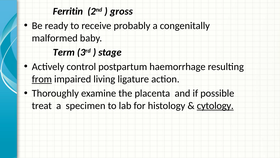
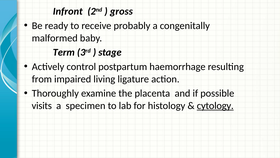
Ferritin: Ferritin -> Infront (68, 11)
from underline: present -> none (42, 79)
treat: treat -> visits (42, 105)
